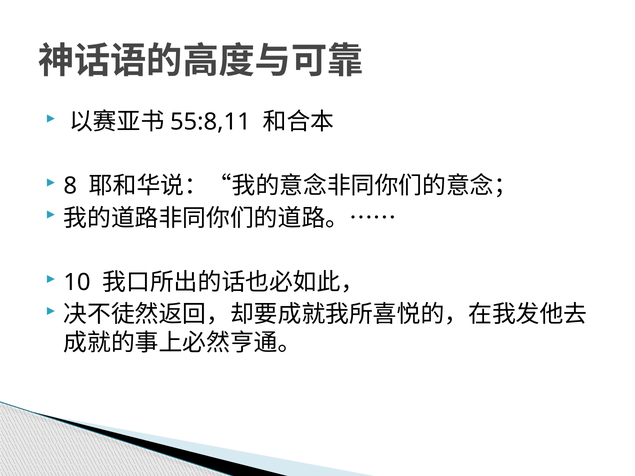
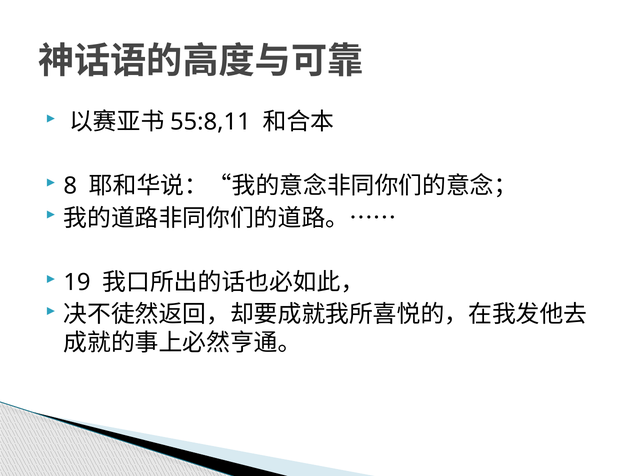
10: 10 -> 19 (77, 283)
